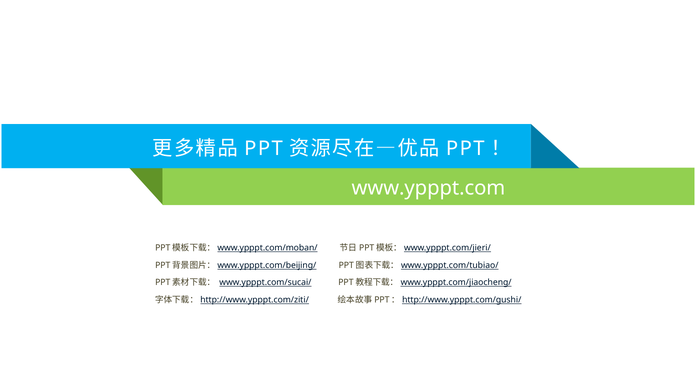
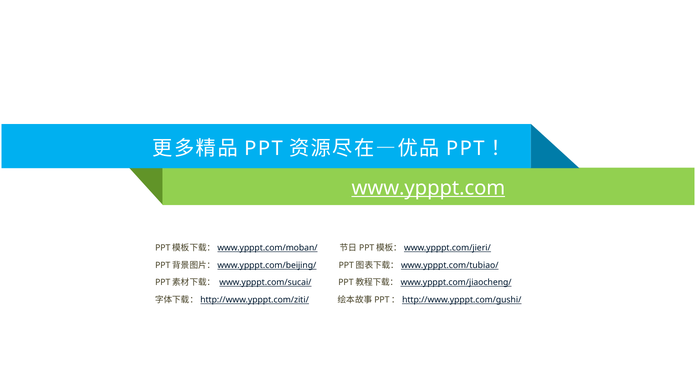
www.ypppt.com underline: none -> present (428, 188)
